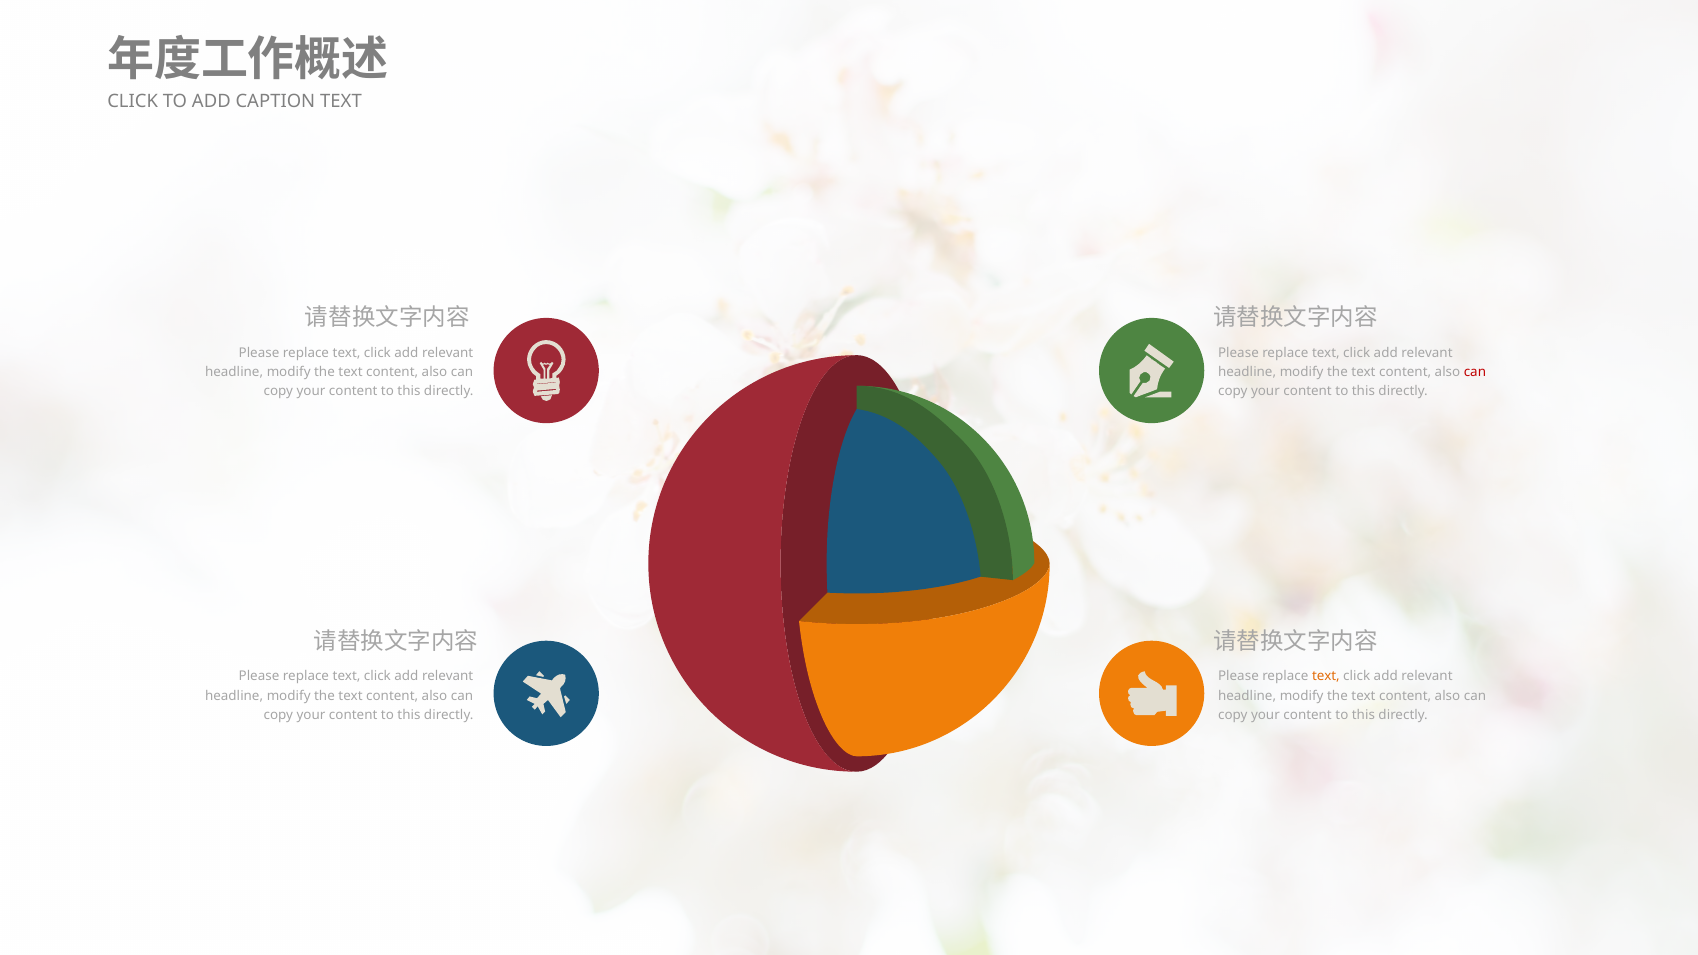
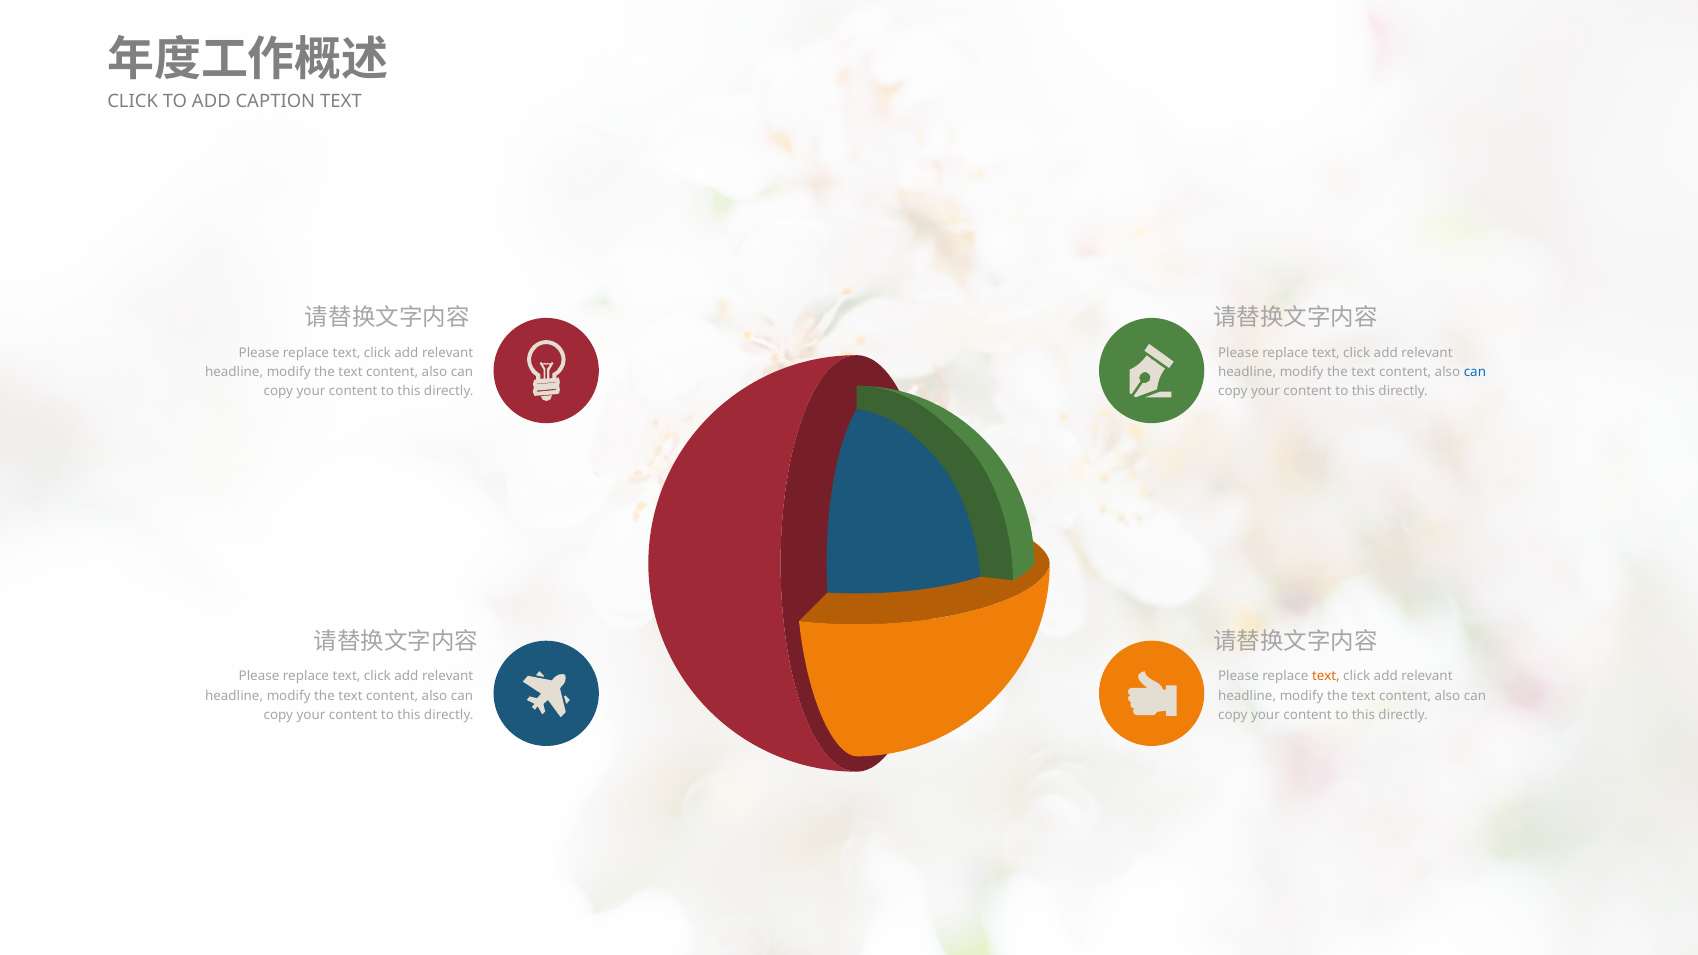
can colour: red -> blue (1475, 372)
